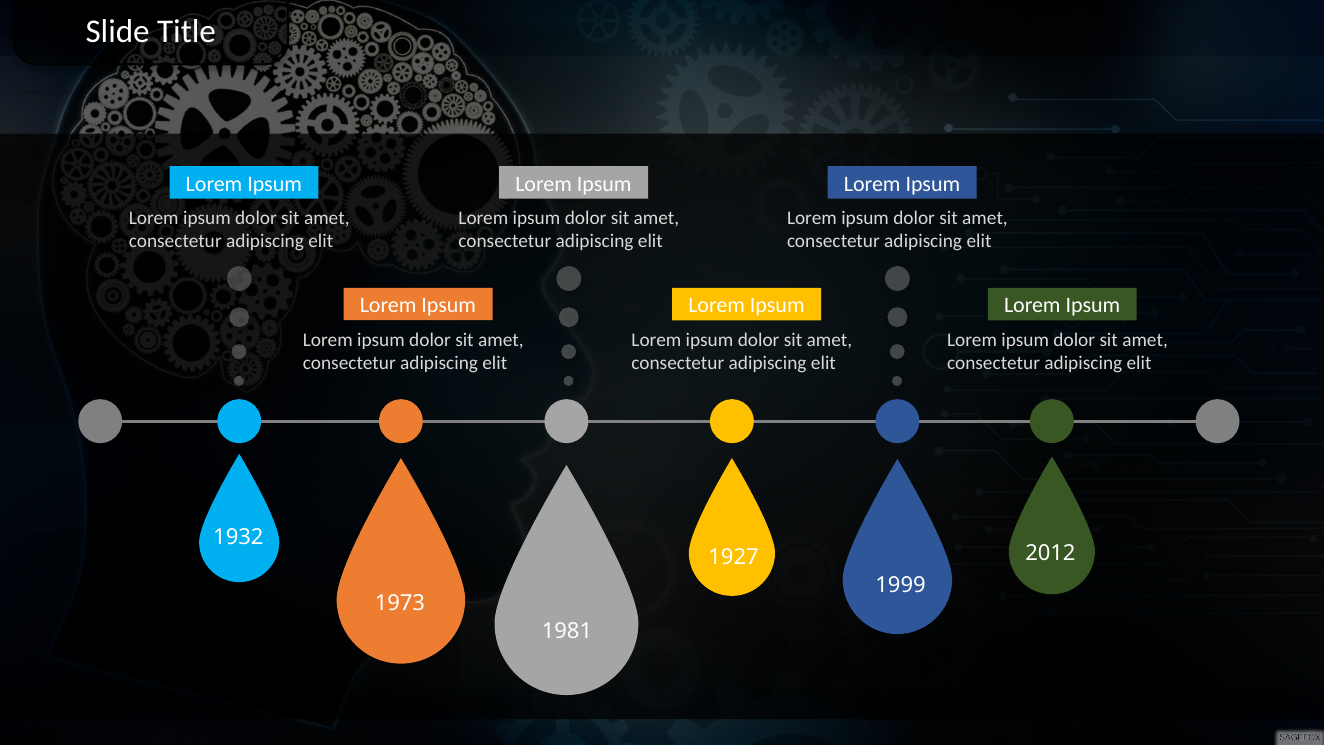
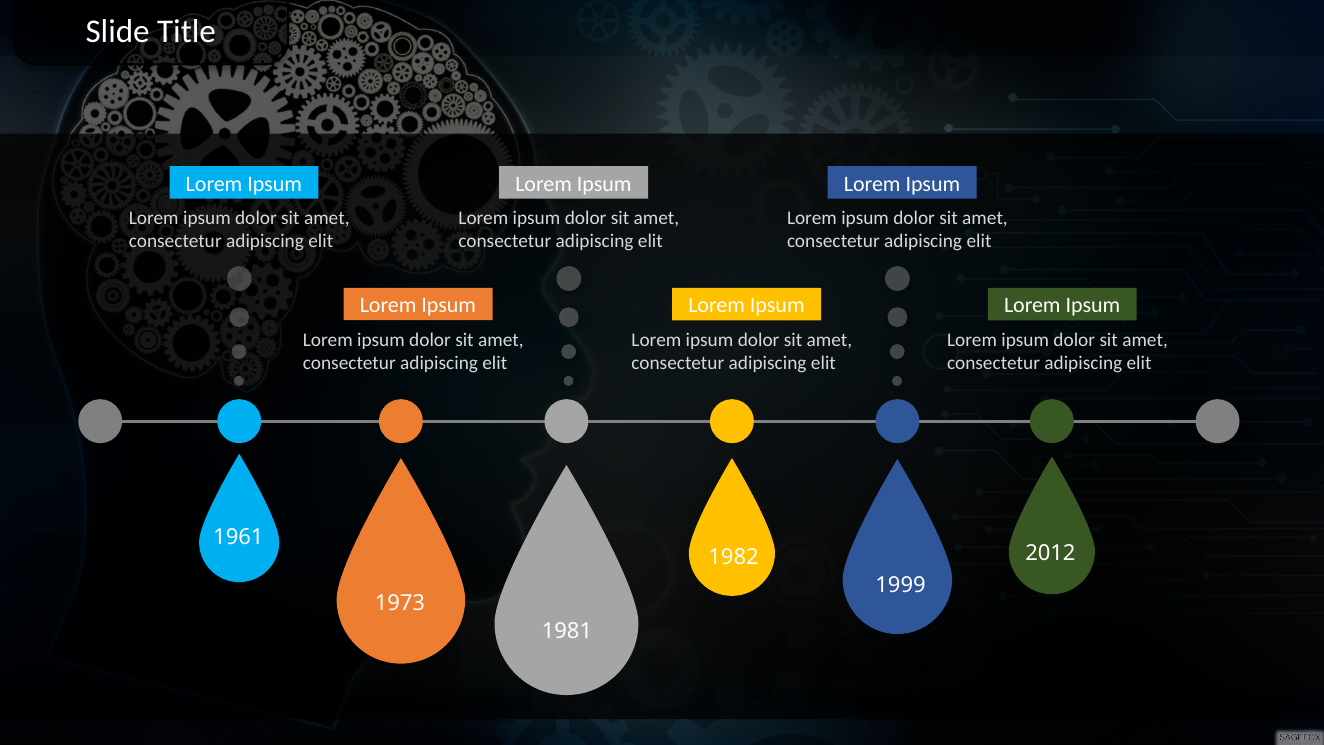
1932: 1932 -> 1961 (238, 537)
1927: 1927 -> 1982 (734, 557)
